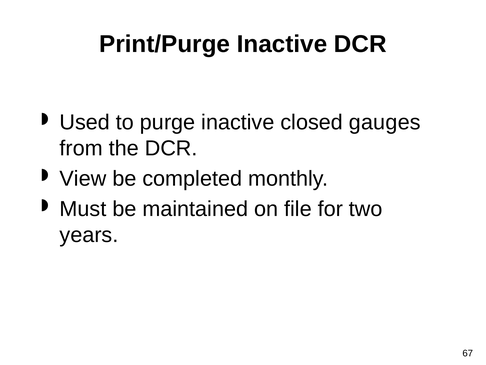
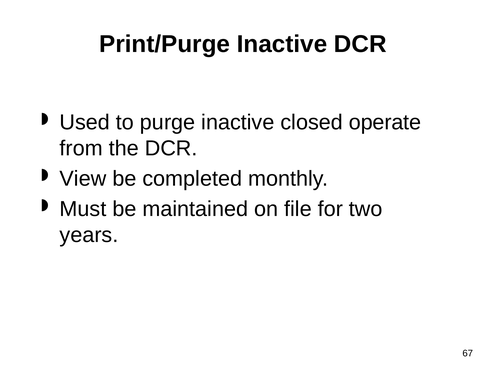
gauges: gauges -> operate (385, 122)
